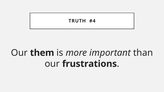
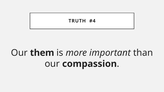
frustrations: frustrations -> compassion (89, 64)
